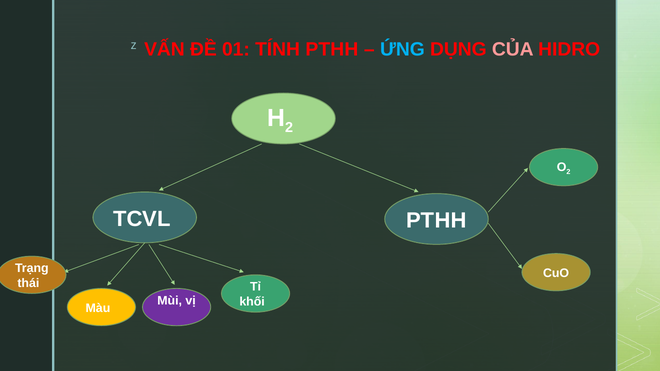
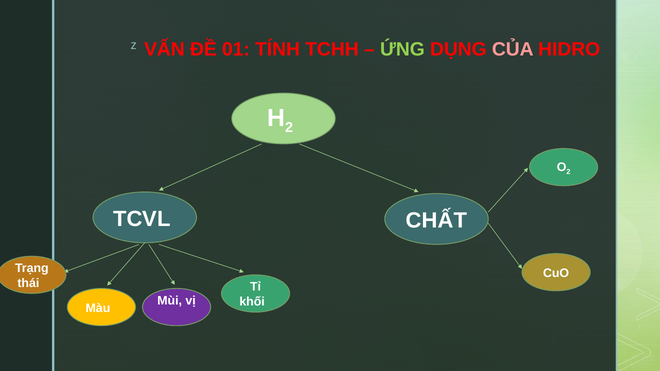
TÍNH PTHH: PTHH -> TCHH (332, 49)
ỨNG colour: light blue -> light green (402, 49)
TCVL PTHH: PTHH -> CHẤT (436, 221)
